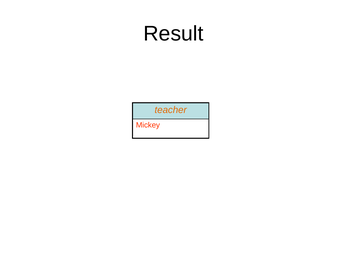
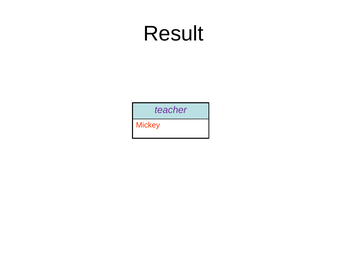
teacher colour: orange -> purple (171, 110)
